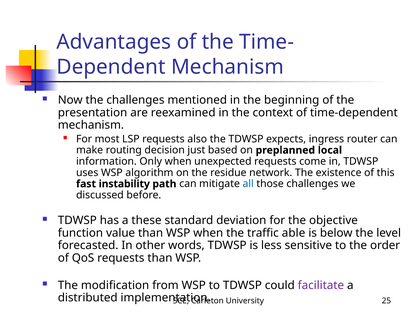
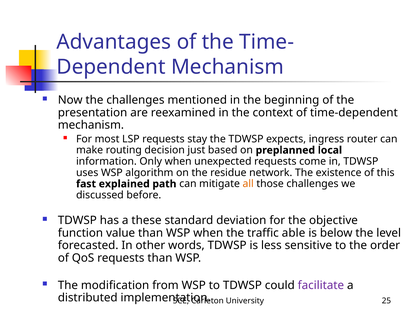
also: also -> stay (197, 139)
instability: instability -> explained (124, 184)
all colour: blue -> orange (248, 184)
